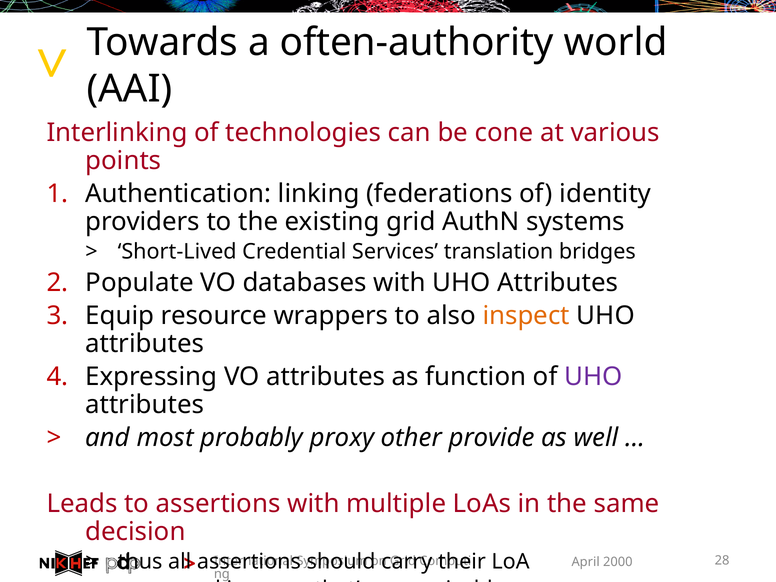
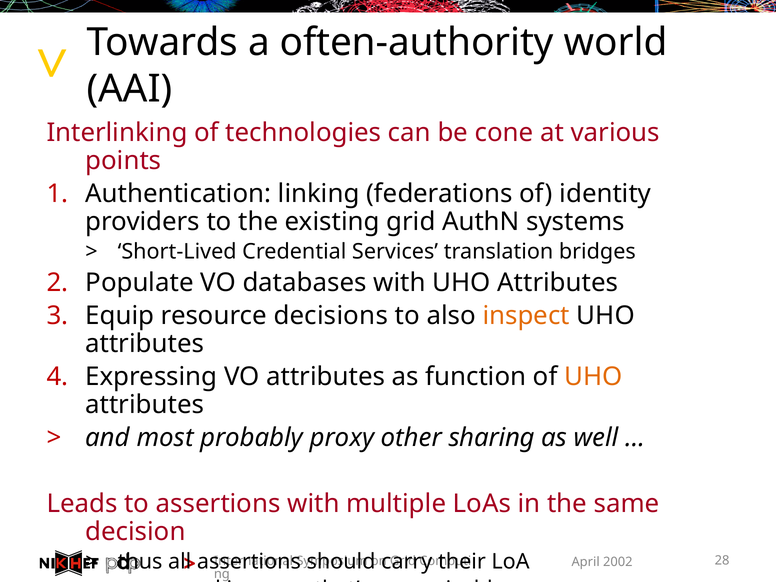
wrappers: wrappers -> decisions (331, 316)
UHO colour: purple -> orange (593, 377)
provide: provide -> sharing (492, 438)
2000: 2000 -> 2002 (618, 562)
